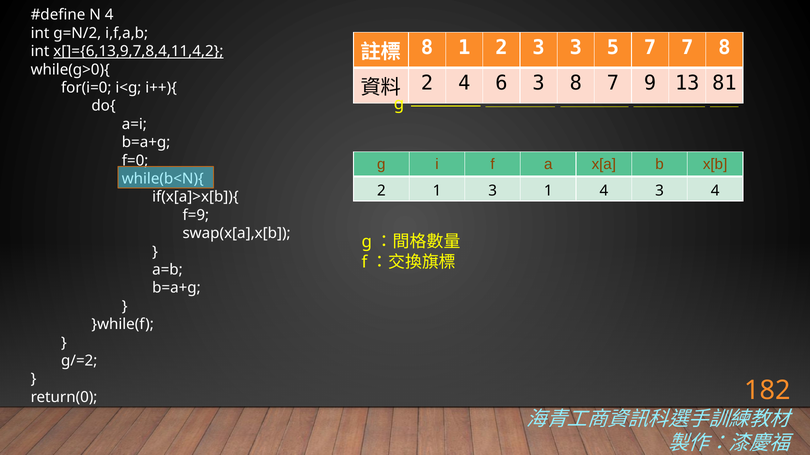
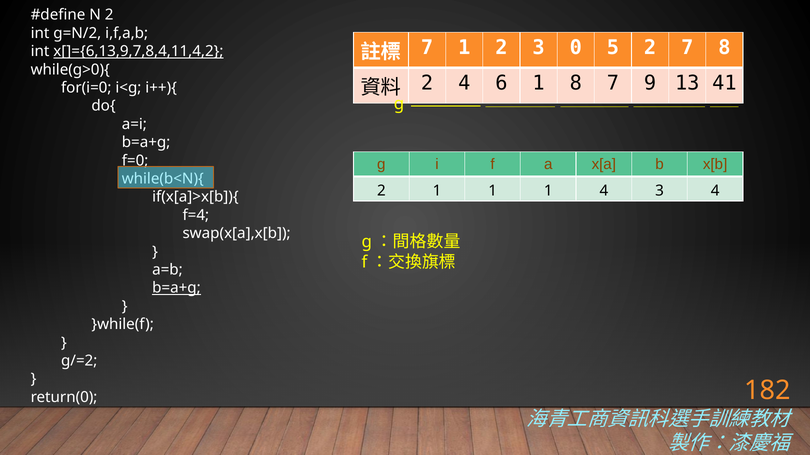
N 4: 4 -> 2 (109, 15)
8: 8 -> 7 (427, 48)
3 3: 3 -> 0 (576, 48)
5 7: 7 -> 2 (650, 48)
6 3: 3 -> 1 (539, 83)
81: 81 -> 41 (724, 83)
2 1 3: 3 -> 1 (493, 191)
f=9: f=9 -> f=4 (196, 215)
b=a+g underline: none -> present (176, 288)
